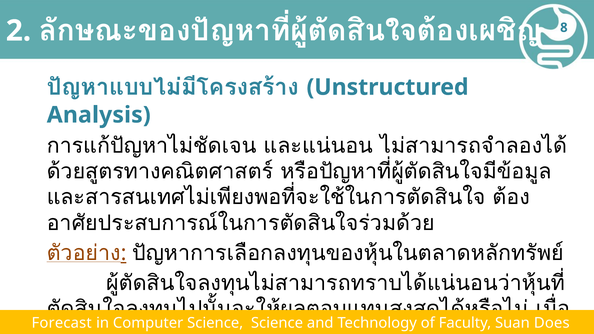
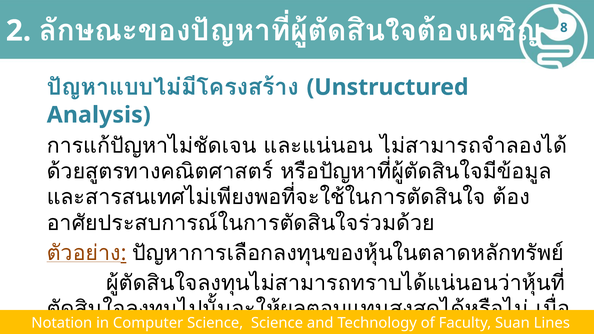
Forecast: Forecast -> Notation (62, 323)
Does: Does -> Lines (552, 323)
